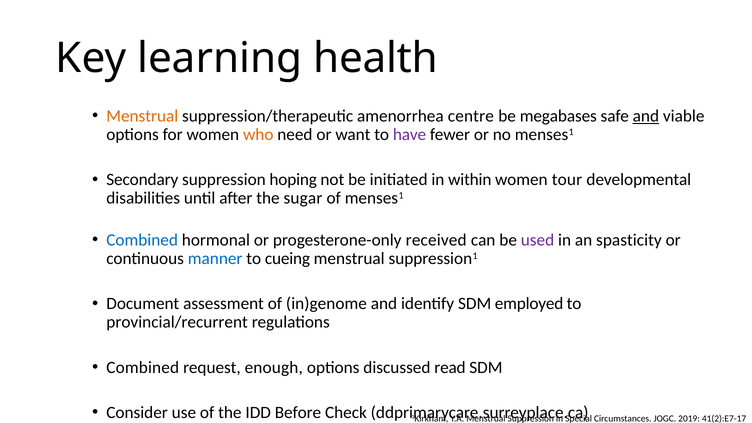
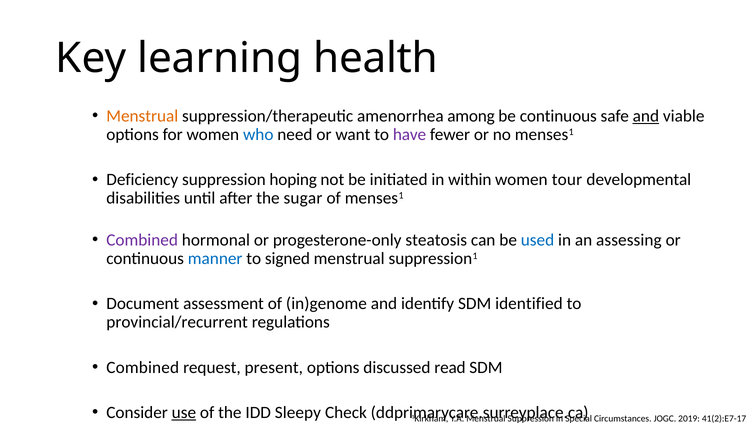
centre: centre -> among (471, 116)
be megabases: megabases -> continuous (558, 116)
who colour: orange -> blue (258, 135)
Secondary: Secondary -> Deficiency (142, 180)
Combined colour: blue -> purple (142, 240)
received: received -> steatosis (436, 240)
used colour: purple -> blue (538, 240)
spasticity: spasticity -> assessing (629, 240)
cueing: cueing -> signed (287, 259)
employed: employed -> identified (529, 304)
enough: enough -> present (274, 367)
use underline: none -> present (184, 412)
Before: Before -> Sleepy (298, 412)
